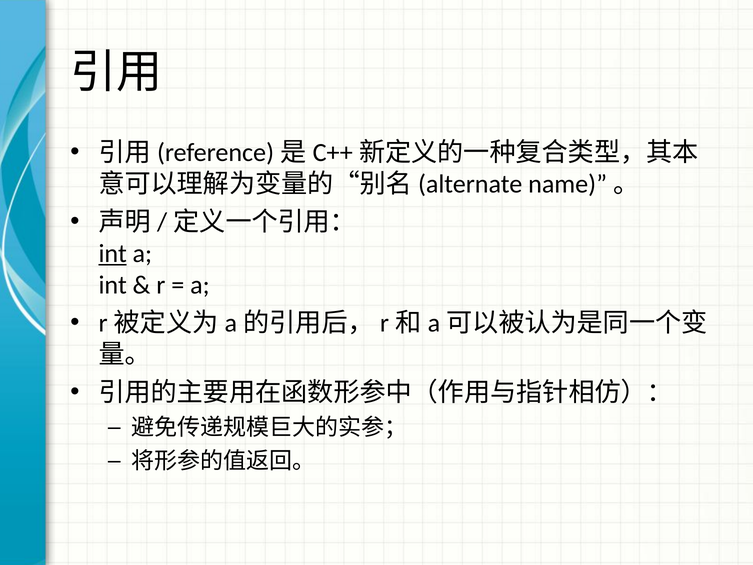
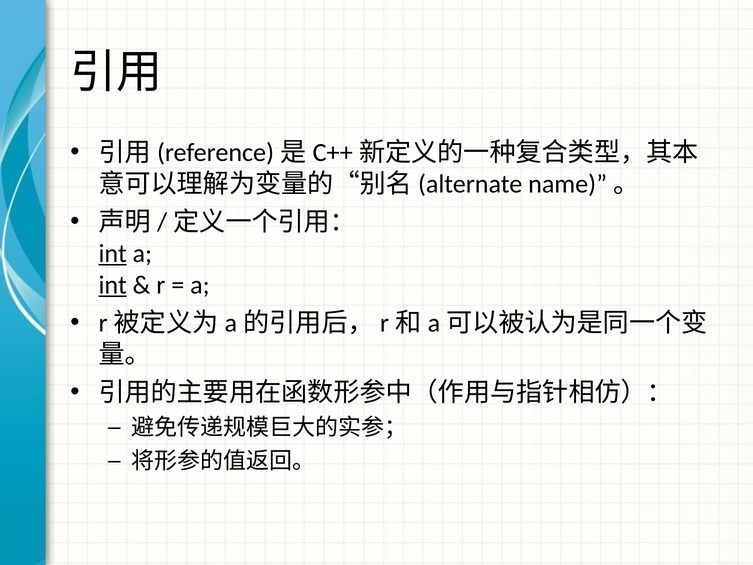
int underline: none -> present (113, 285)
